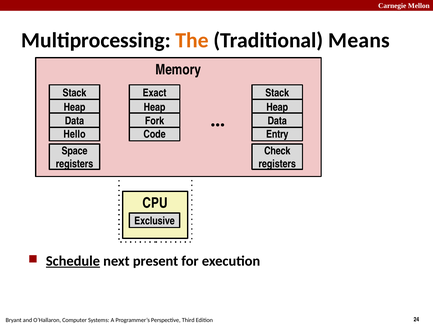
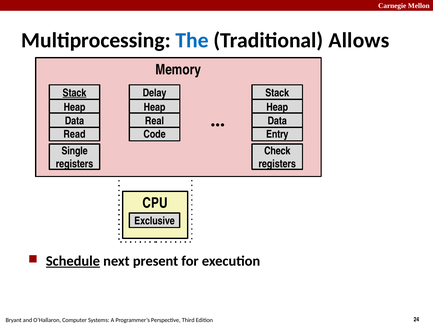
The colour: orange -> blue (192, 40)
Means: Means -> Allows (359, 40)
Stack underline: none -> present (75, 93)
Exact: Exact -> Delay (155, 93)
Fork: Fork -> Real (154, 121)
Hello: Hello -> Read (74, 134)
Space: Space -> Single (75, 151)
